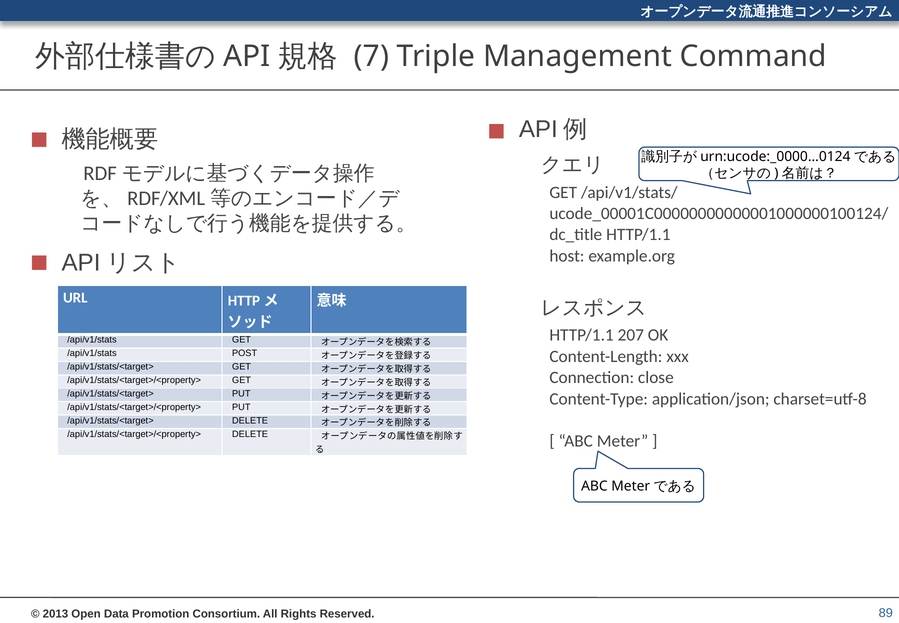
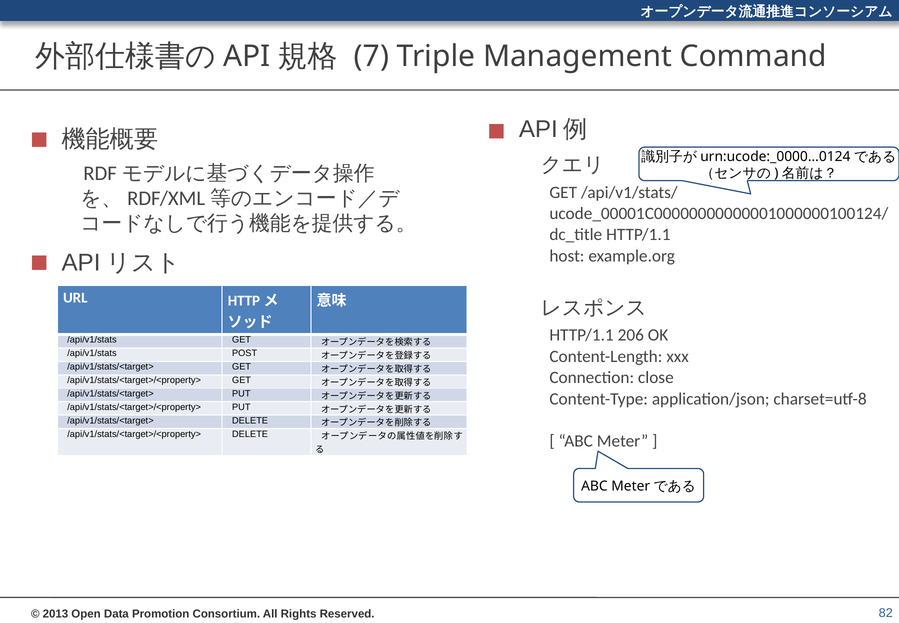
207: 207 -> 206 (631, 335)
89: 89 -> 82 (886, 613)
